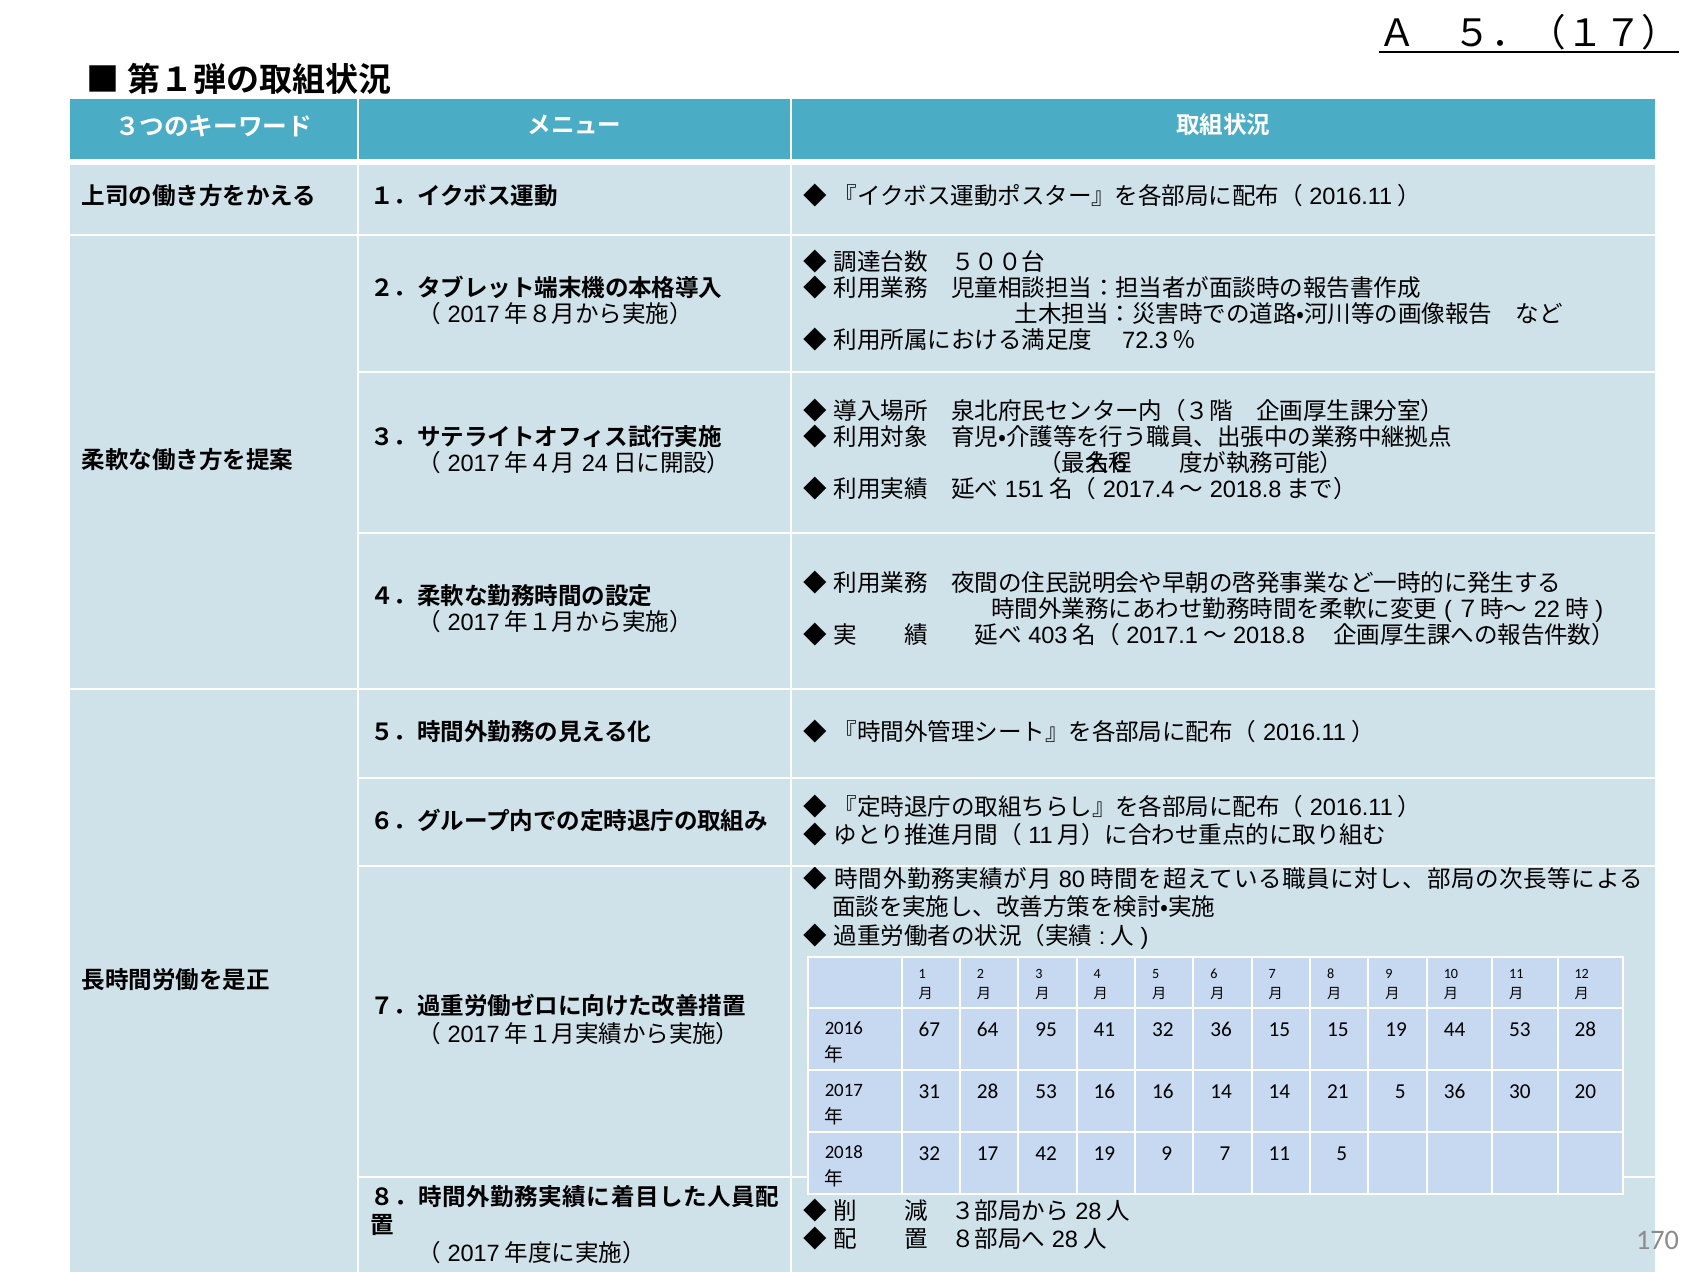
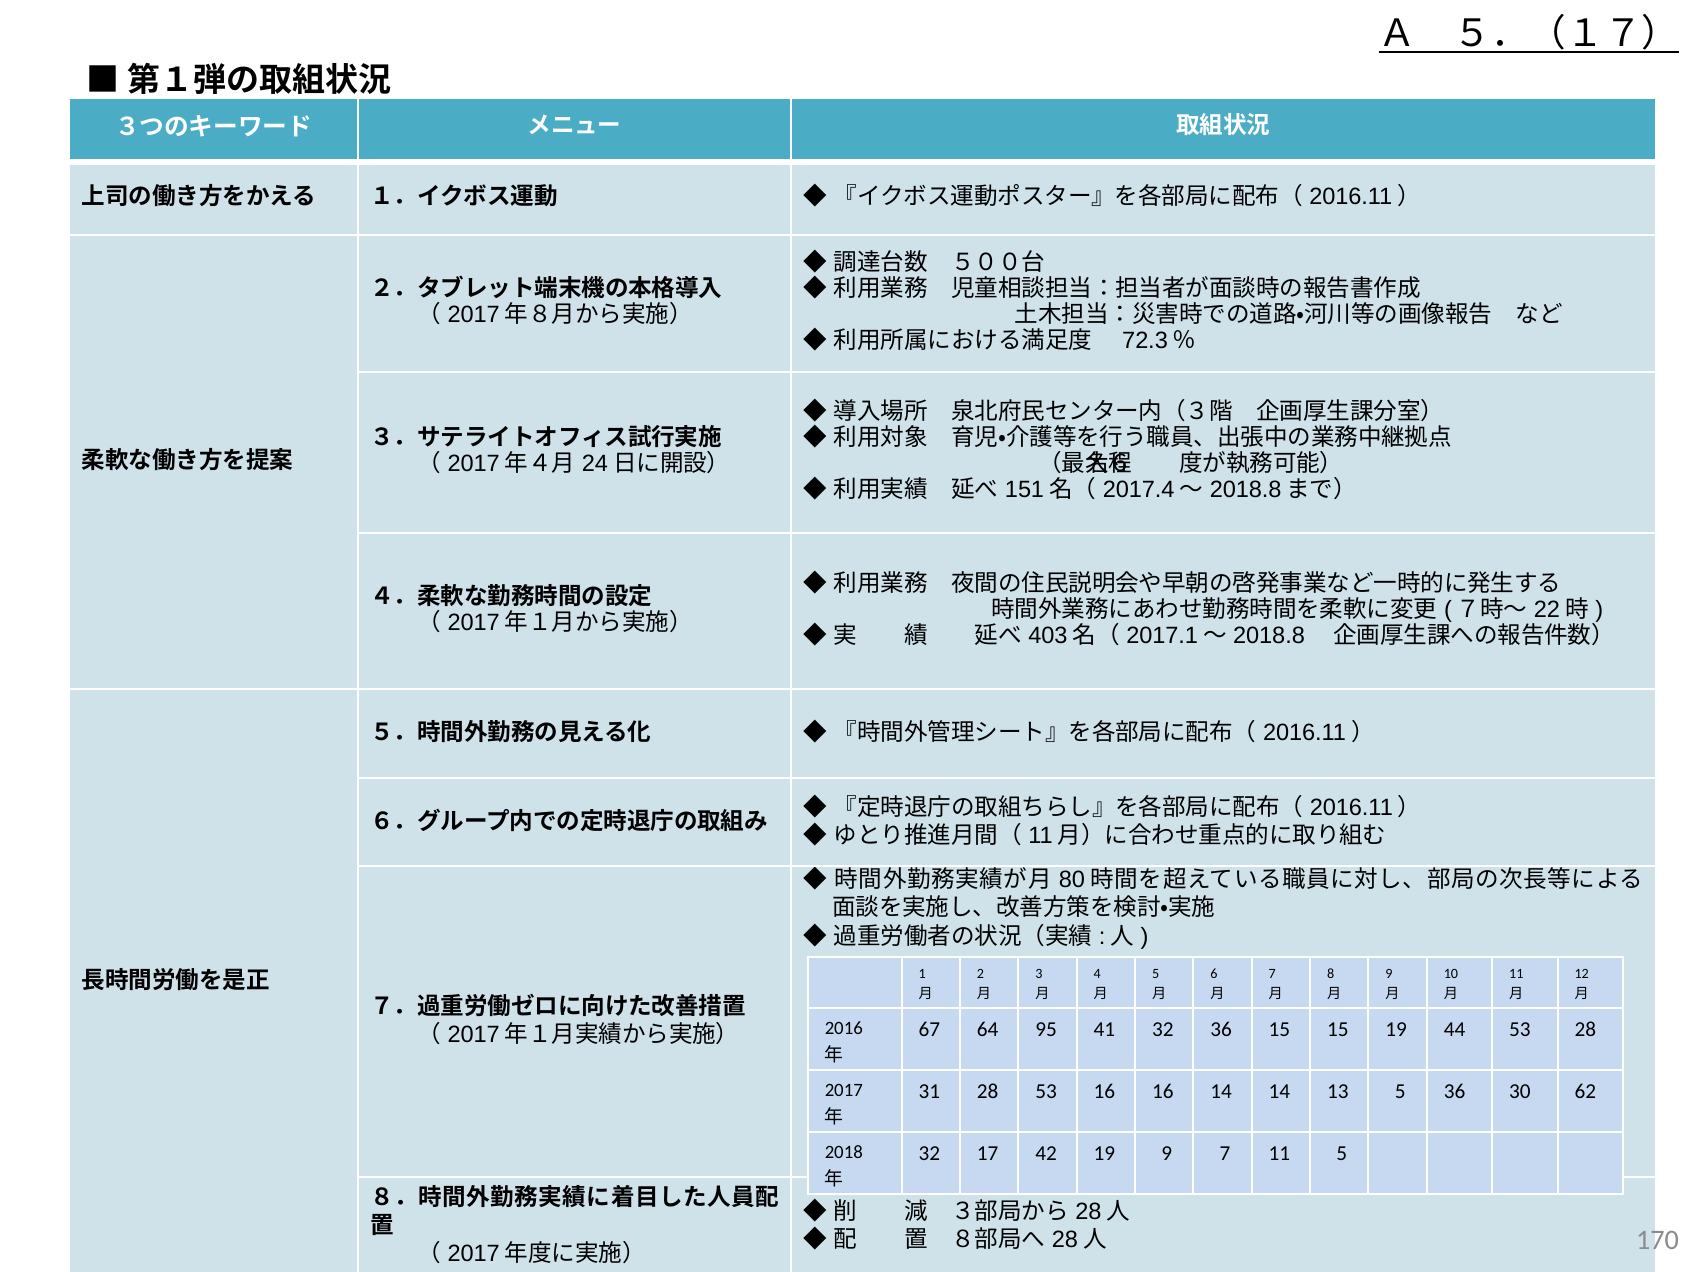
21: 21 -> 13 (1338, 1091)
20: 20 -> 62 (1585, 1091)
